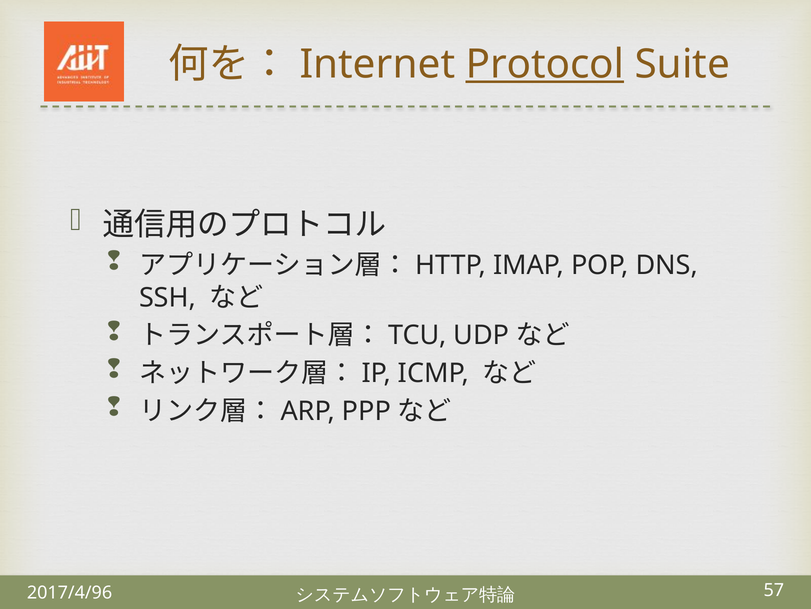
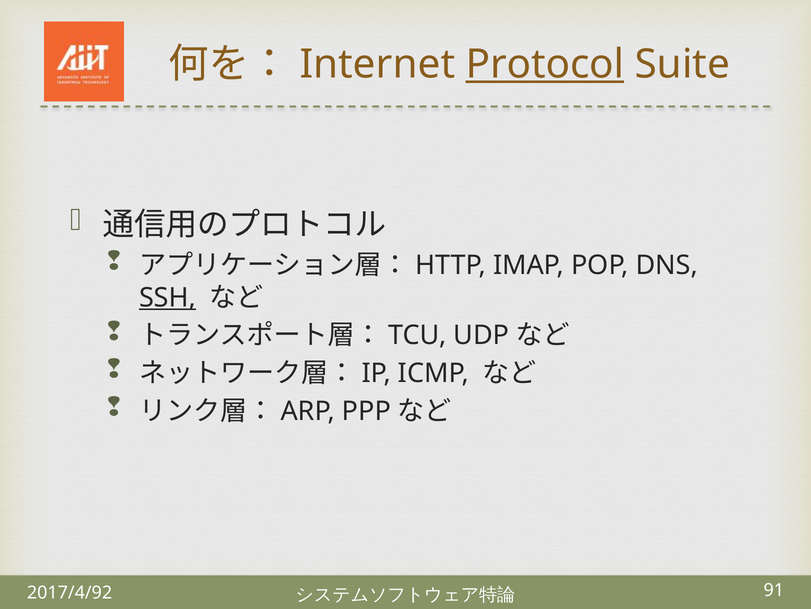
SSH underline: none -> present (167, 297)
2017/4/96: 2017/4/96 -> 2017/4/92 (70, 592)
57: 57 -> 91 (774, 590)
